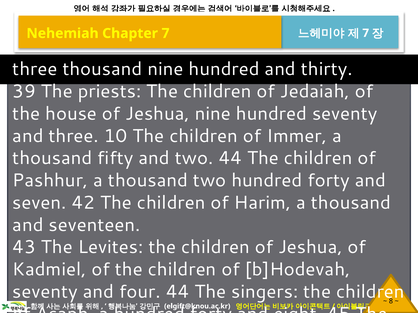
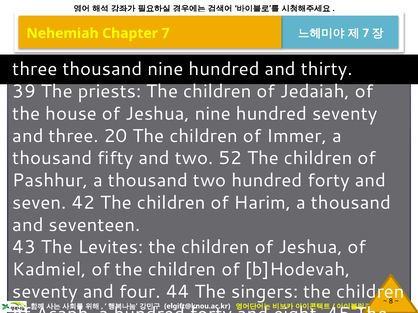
10: 10 -> 20 (116, 136)
two 44: 44 -> 52 (230, 158)
